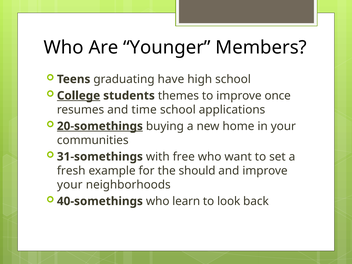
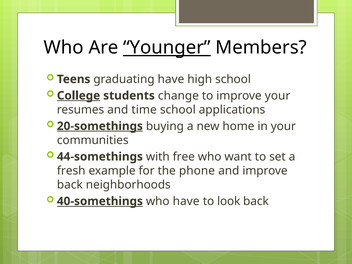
Younger underline: none -> present (167, 48)
themes: themes -> change (178, 96)
improve once: once -> your (278, 96)
31-somethings: 31-somethings -> 44-somethings (100, 157)
should: should -> phone (197, 171)
your: your -> back (70, 185)
40-somethings underline: none -> present (100, 201)
who learn: learn -> have (186, 201)
